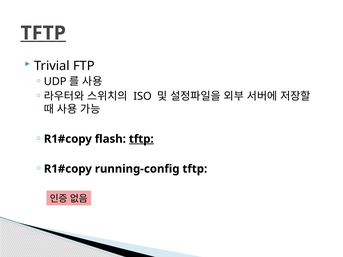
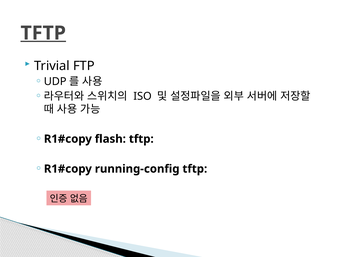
tftp underline: present -> none (141, 139)
